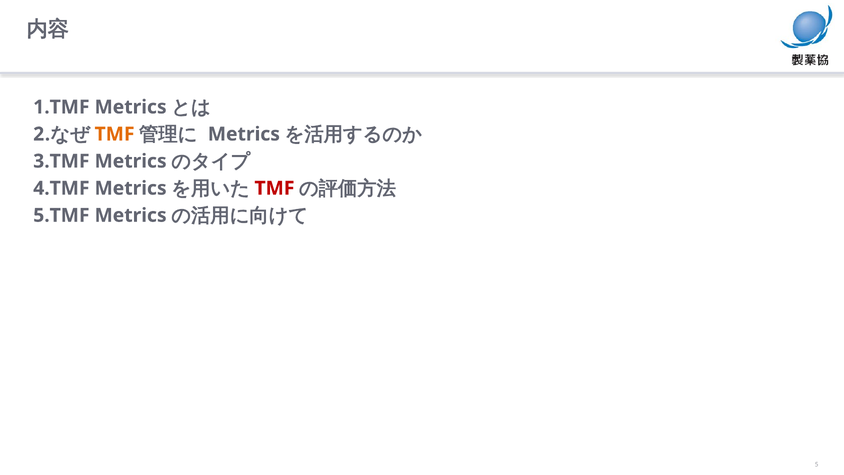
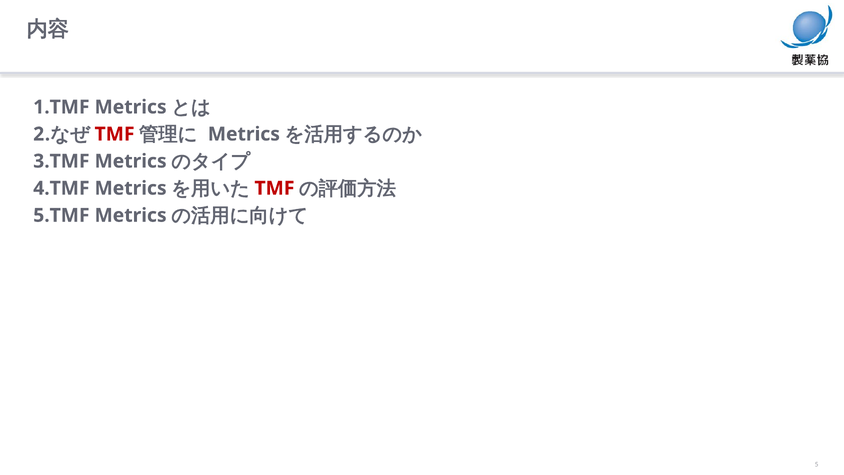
TMF colour: orange -> red (115, 134)
